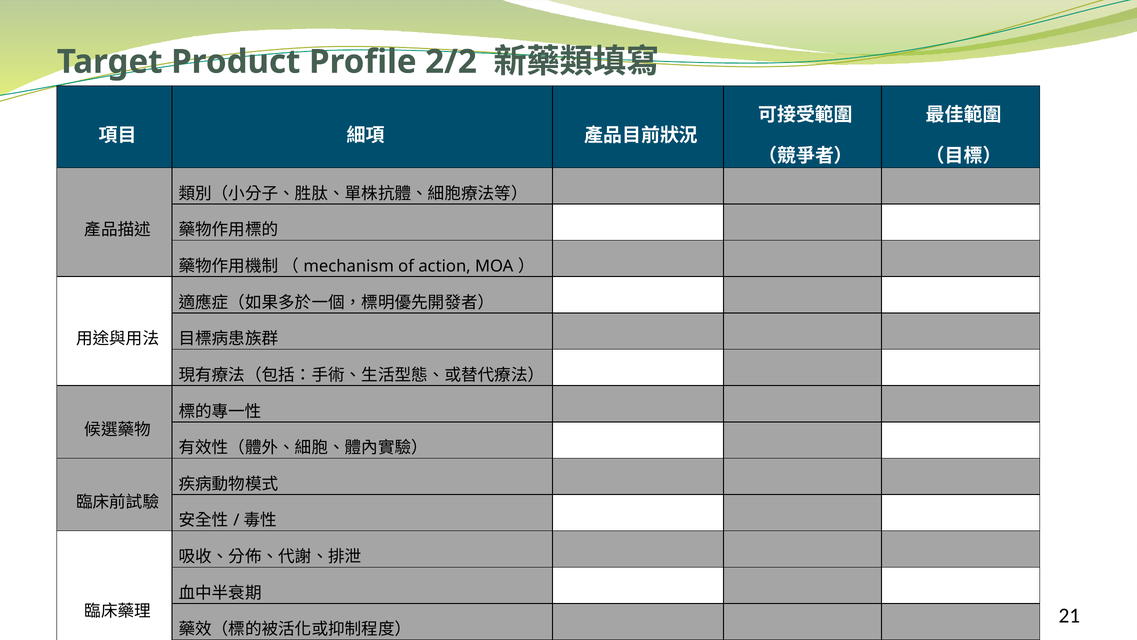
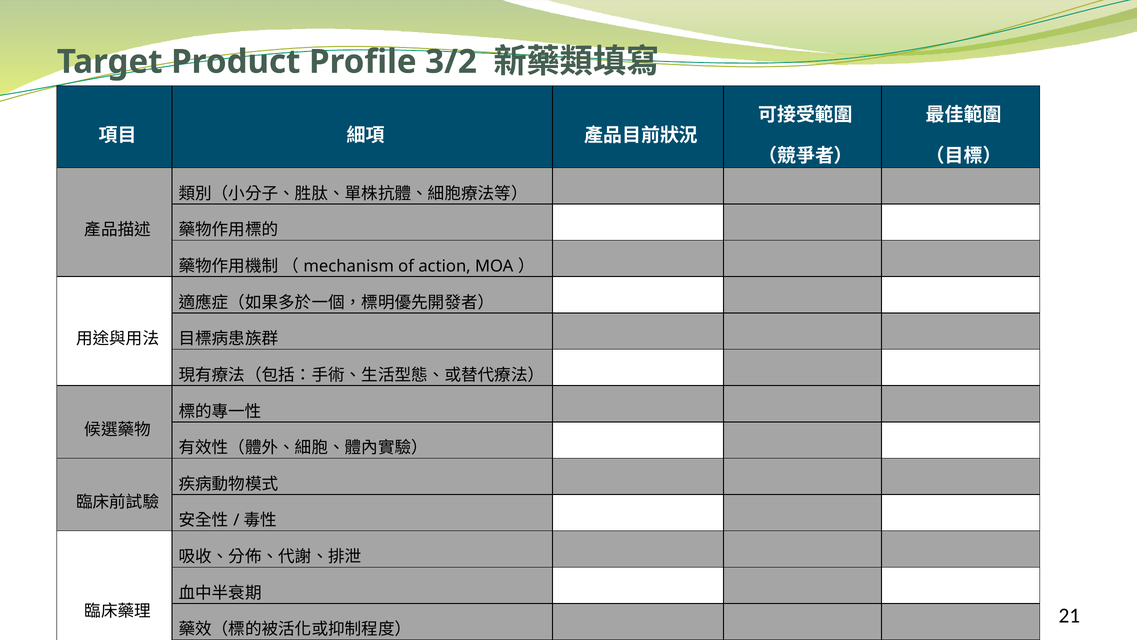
2/2: 2/2 -> 3/2 (451, 62)
